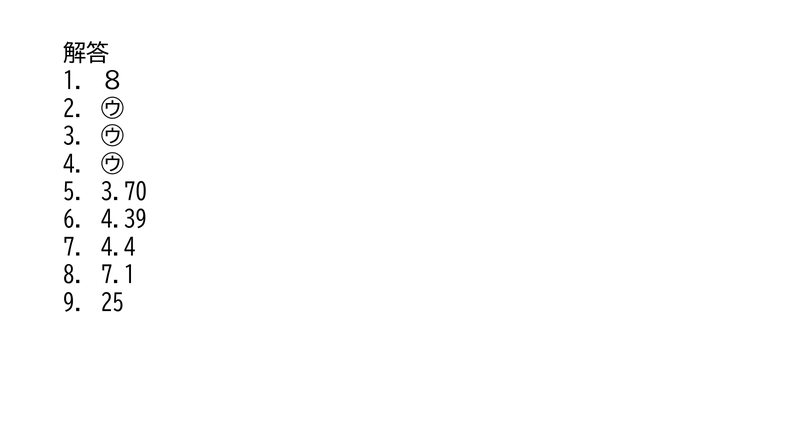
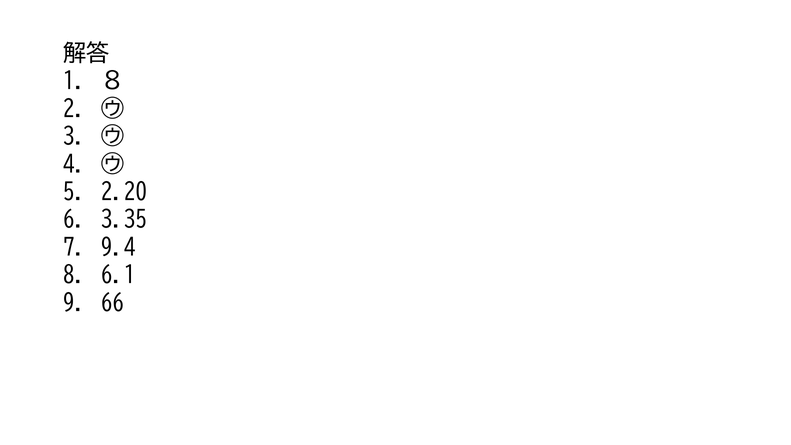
3.70: 3.70 -> 2.20 (124, 192)
4.39: 4.39 -> 3.35 (124, 220)
4.4: 4.4 -> 9.4 (118, 248)
7.1: 7.1 -> 6.1 (118, 275)
25: 25 -> 66 (112, 303)
